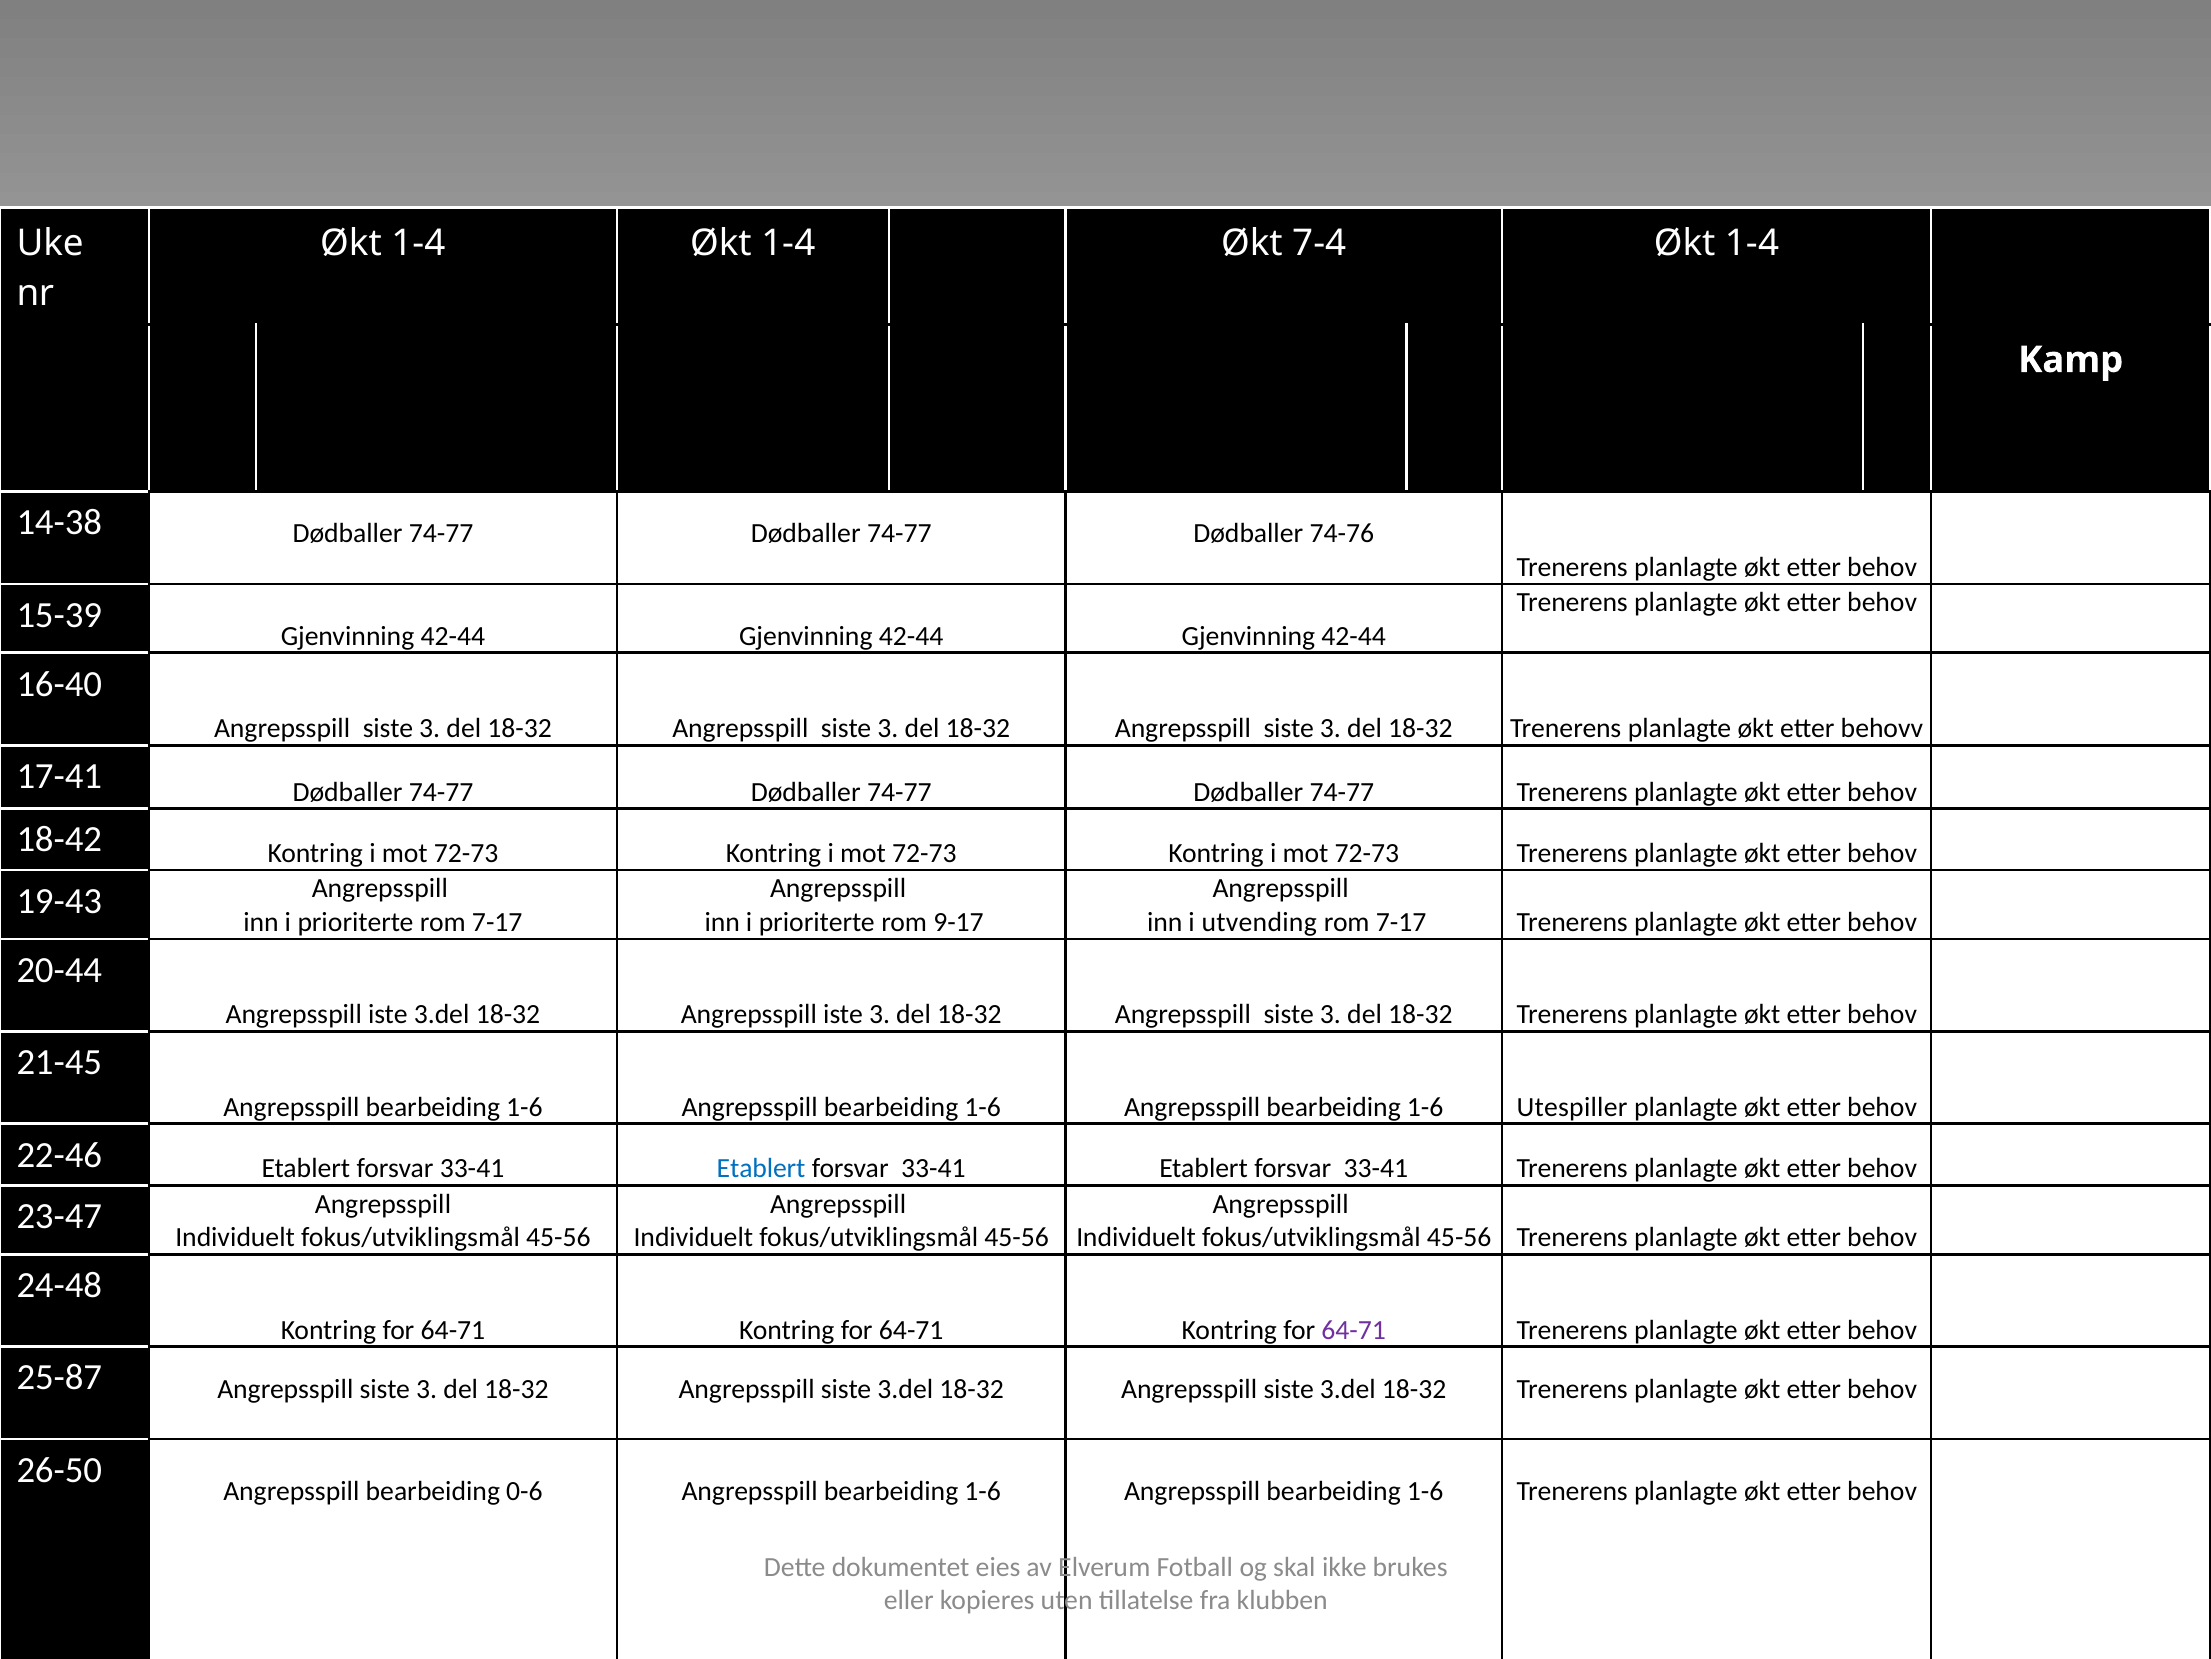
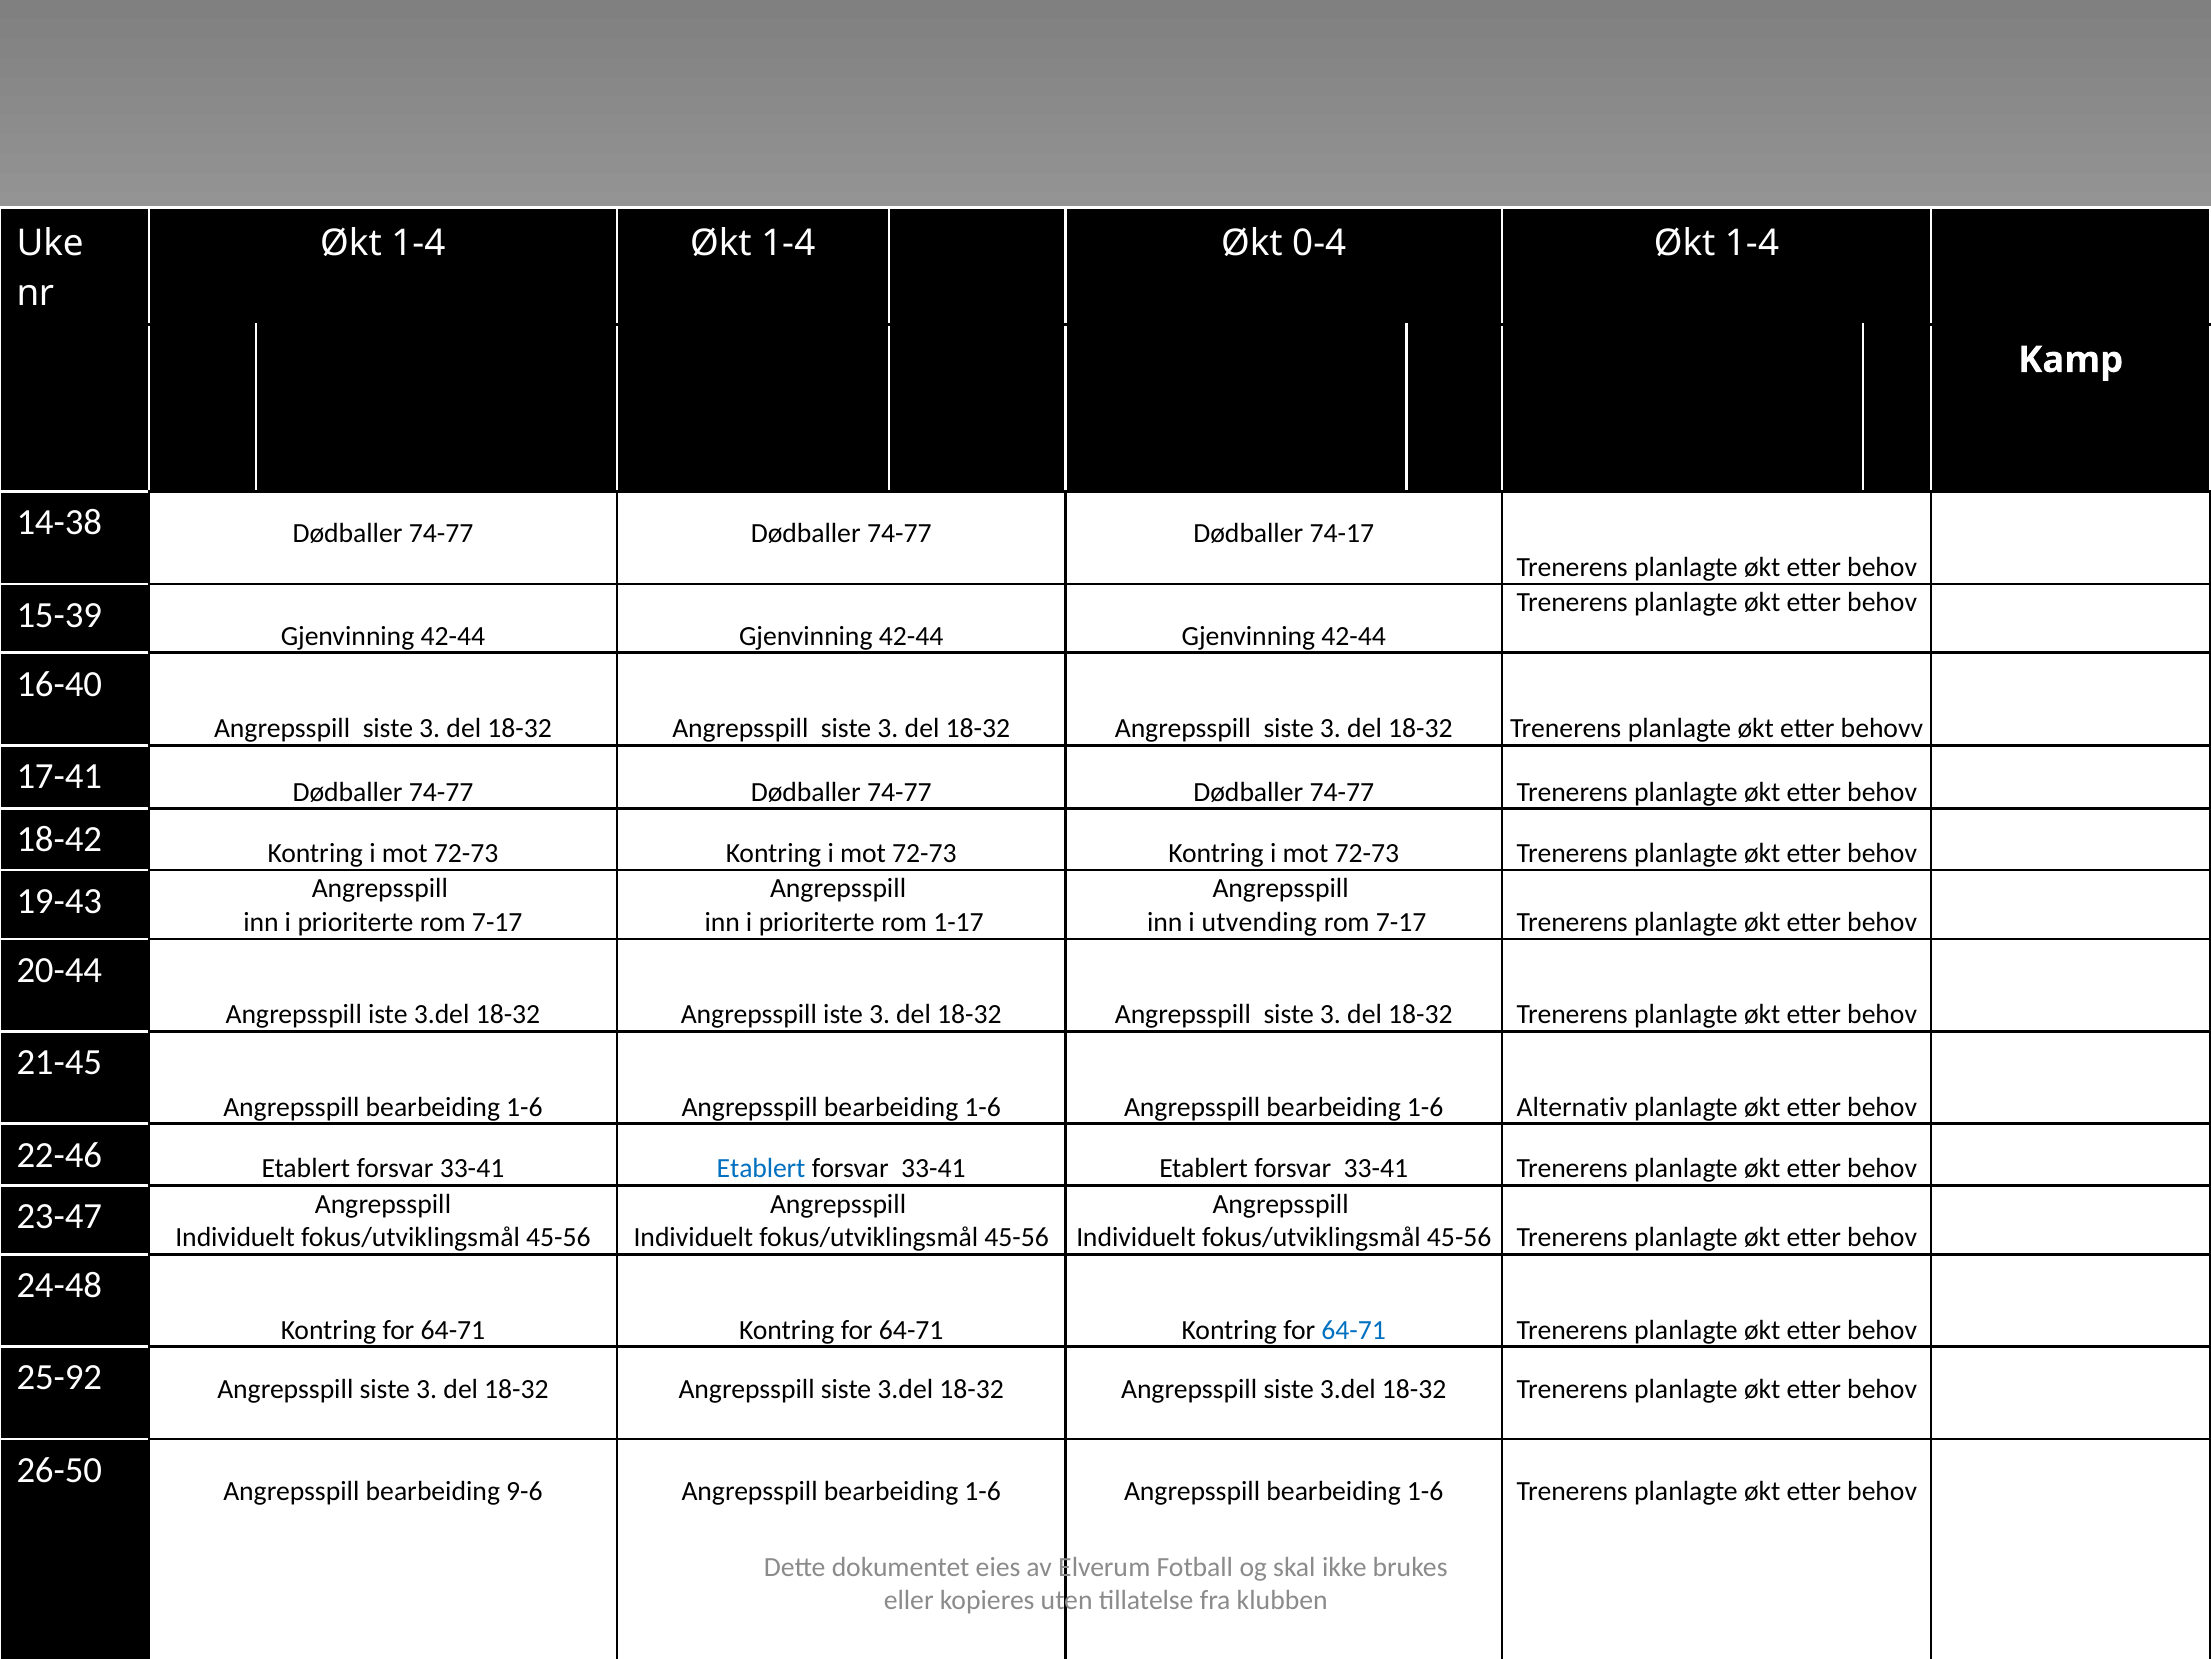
7-4: 7-4 -> 0-4 (1319, 243)
74-76: 74-76 -> 74-17 (1342, 533)
9-17: 9-17 -> 1-17 (959, 922)
Utespiller: Utespiller -> Alternativ (1572, 1107)
64-71 colour: purple -> blue (1354, 1330)
25-87: 25-87 -> 25-92 (59, 1377)
0-6: 0-6 -> 9-6 (524, 1491)
